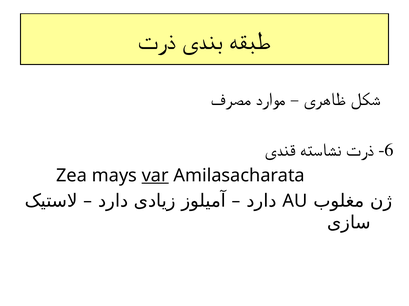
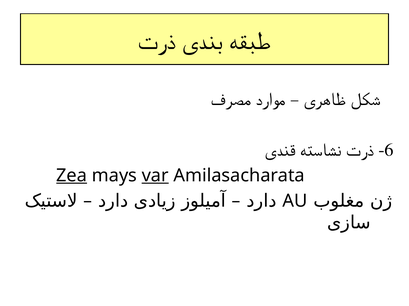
Zea underline: none -> present (72, 176)
